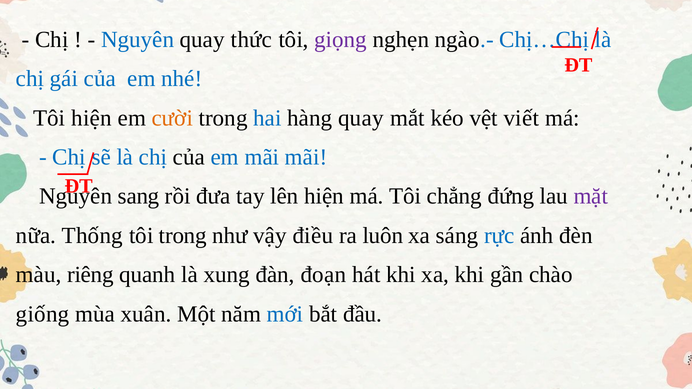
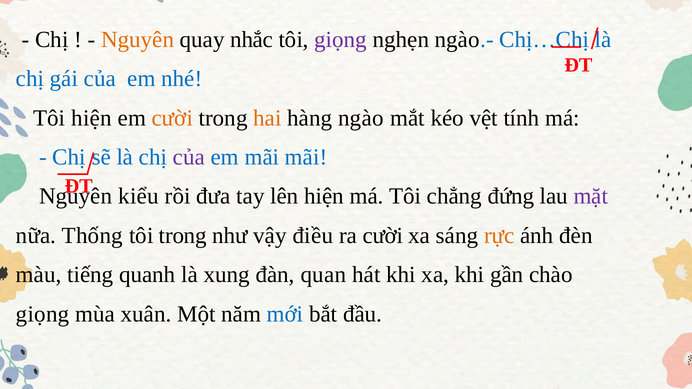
Nguyên colour: blue -> orange (138, 40)
thức: thức -> nhắc (252, 40)
hai colour: blue -> orange (267, 118)
hàng quay: quay -> ngào (361, 118)
viết: viết -> tính (521, 118)
của colour: black -> purple (189, 157)
sang: sang -> kiểu (138, 196)
ra luôn: luôn -> cười (383, 236)
rực colour: blue -> orange (499, 236)
riêng: riêng -> tiếng (90, 275)
đoạn: đoạn -> quan (323, 275)
giống: giống -> giọng (43, 314)
